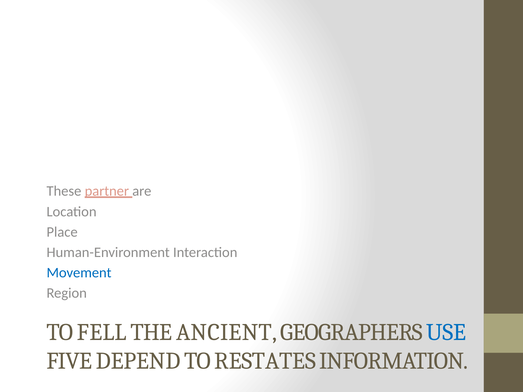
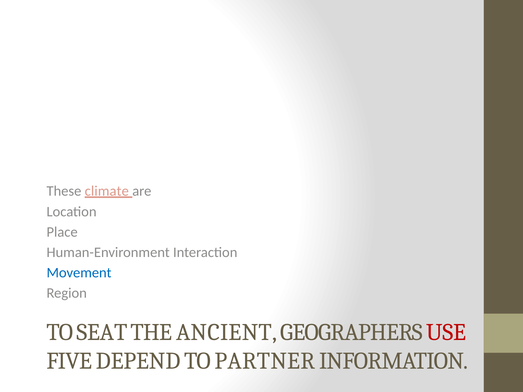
partner: partner -> climate (107, 191)
FELL: FELL -> SEAT (102, 332)
USE colour: blue -> red (446, 332)
RESTATES: RESTATES -> PARTNER (265, 361)
